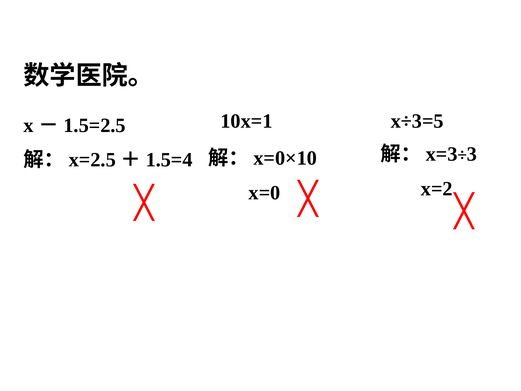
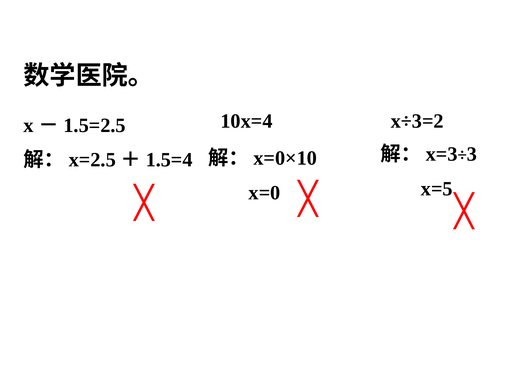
10x=1: 10x=1 -> 10x=4 (246, 121)
x÷3=5: x÷3=5 -> x÷3=2 (417, 121)
x=2: x=2 -> x=5 (437, 189)
